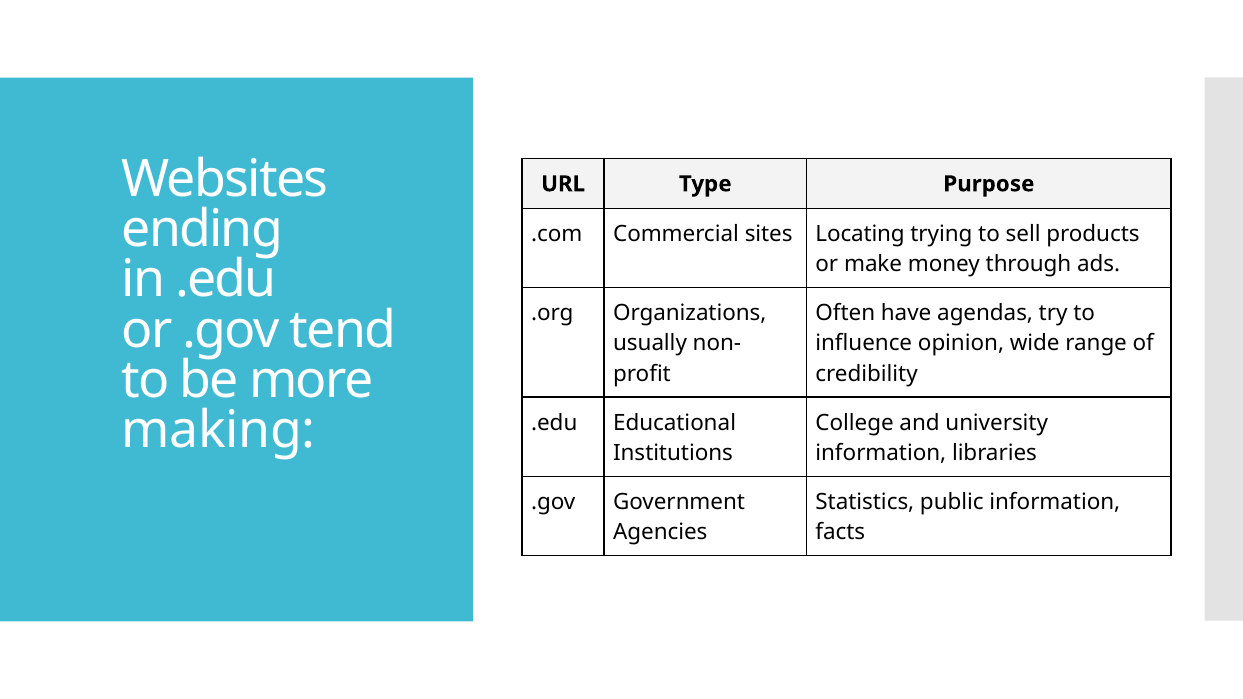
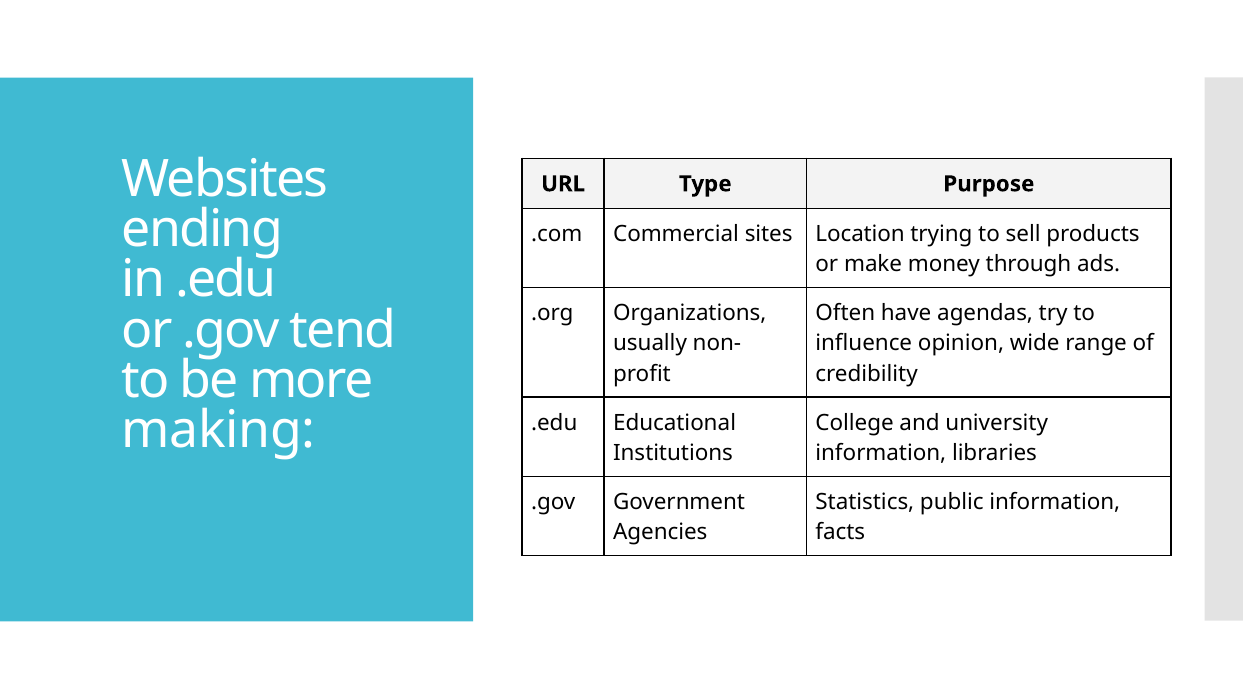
Locating: Locating -> Location (860, 234)
